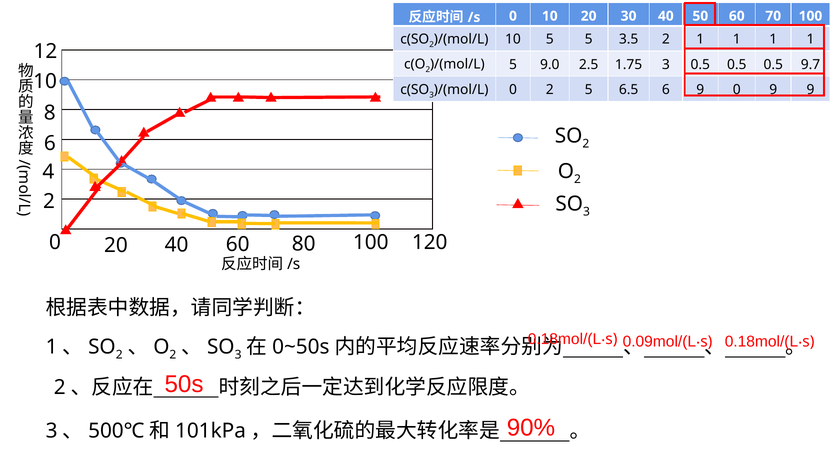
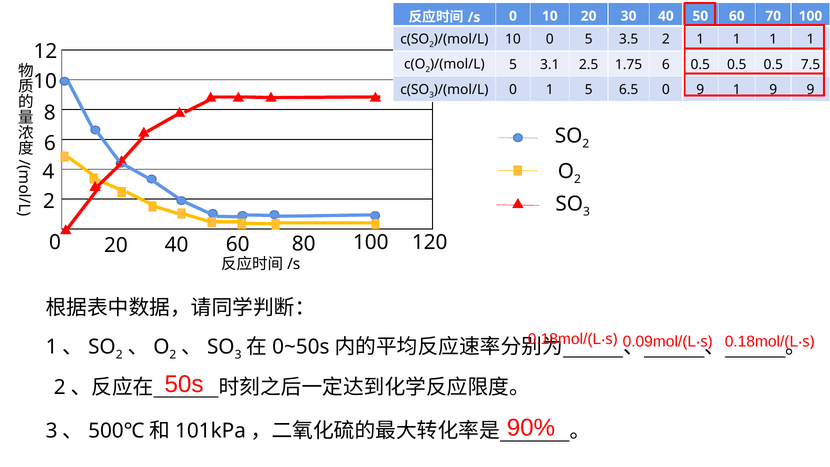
10 5: 5 -> 0 (550, 39)
9.0: 9.0 -> 3.1 (550, 64)
1.75 3: 3 -> 6 (666, 64)
9.7: 9.7 -> 7.5 (810, 64)
0 2: 2 -> 1 (550, 90)
6.5 6: 6 -> 0 (666, 90)
9 0: 0 -> 1 (737, 90)
